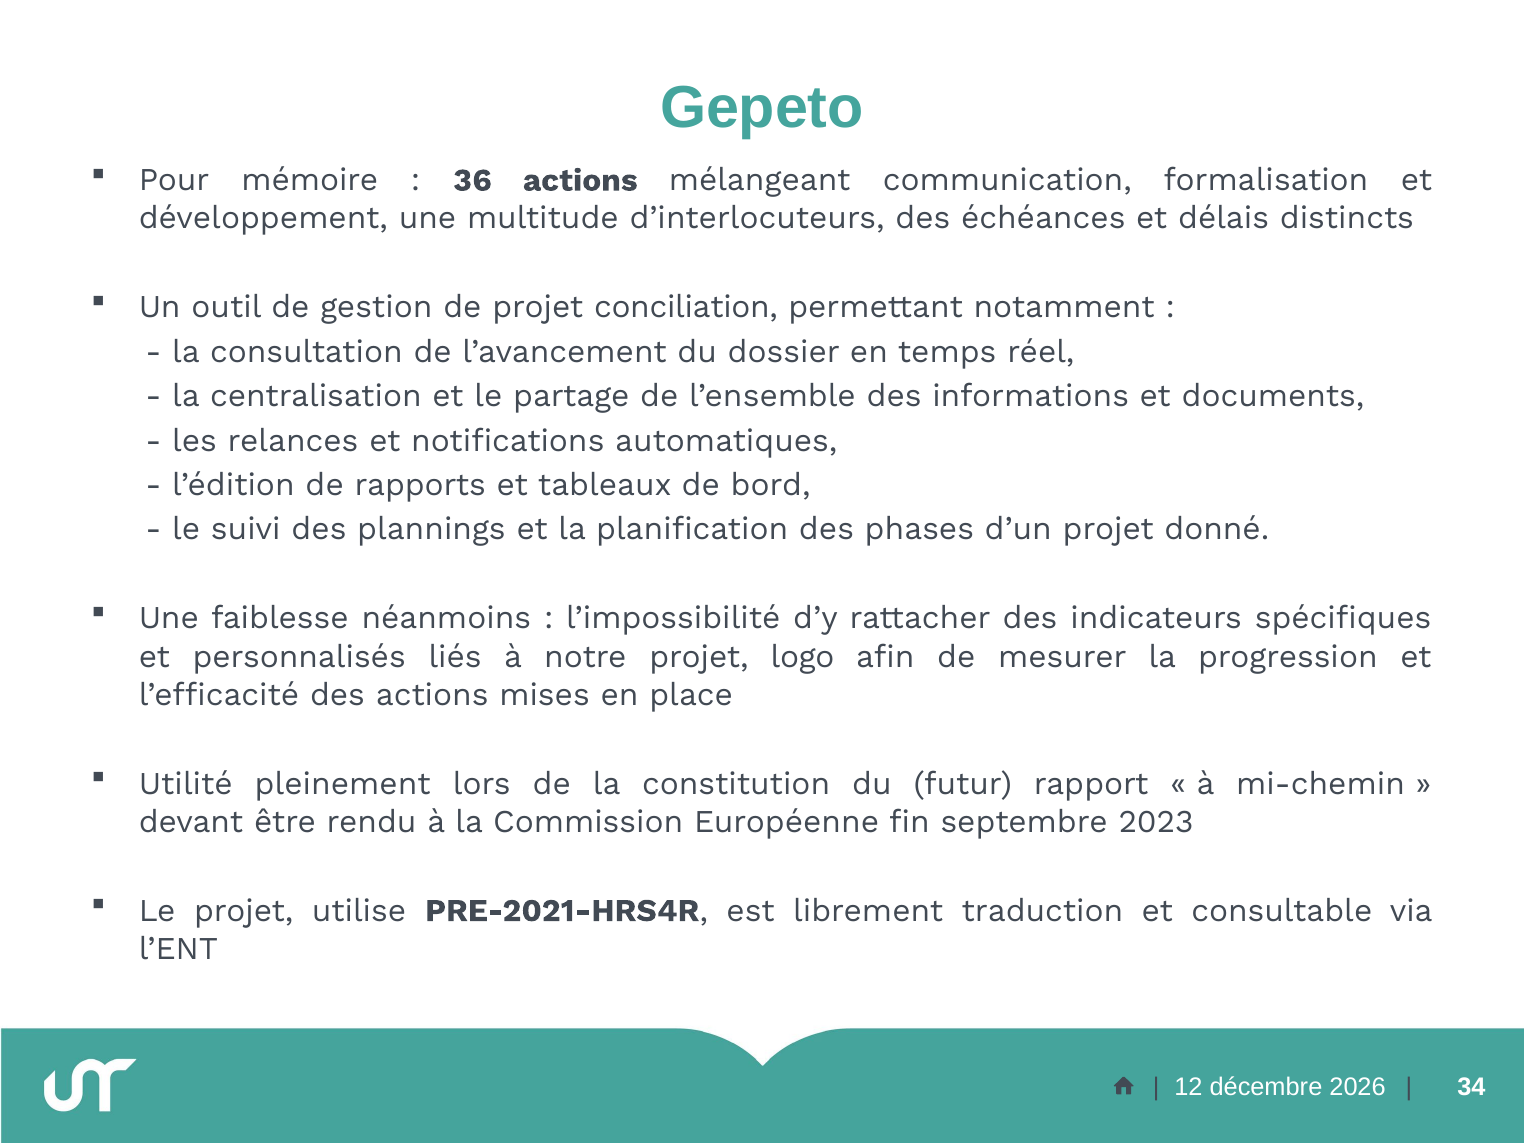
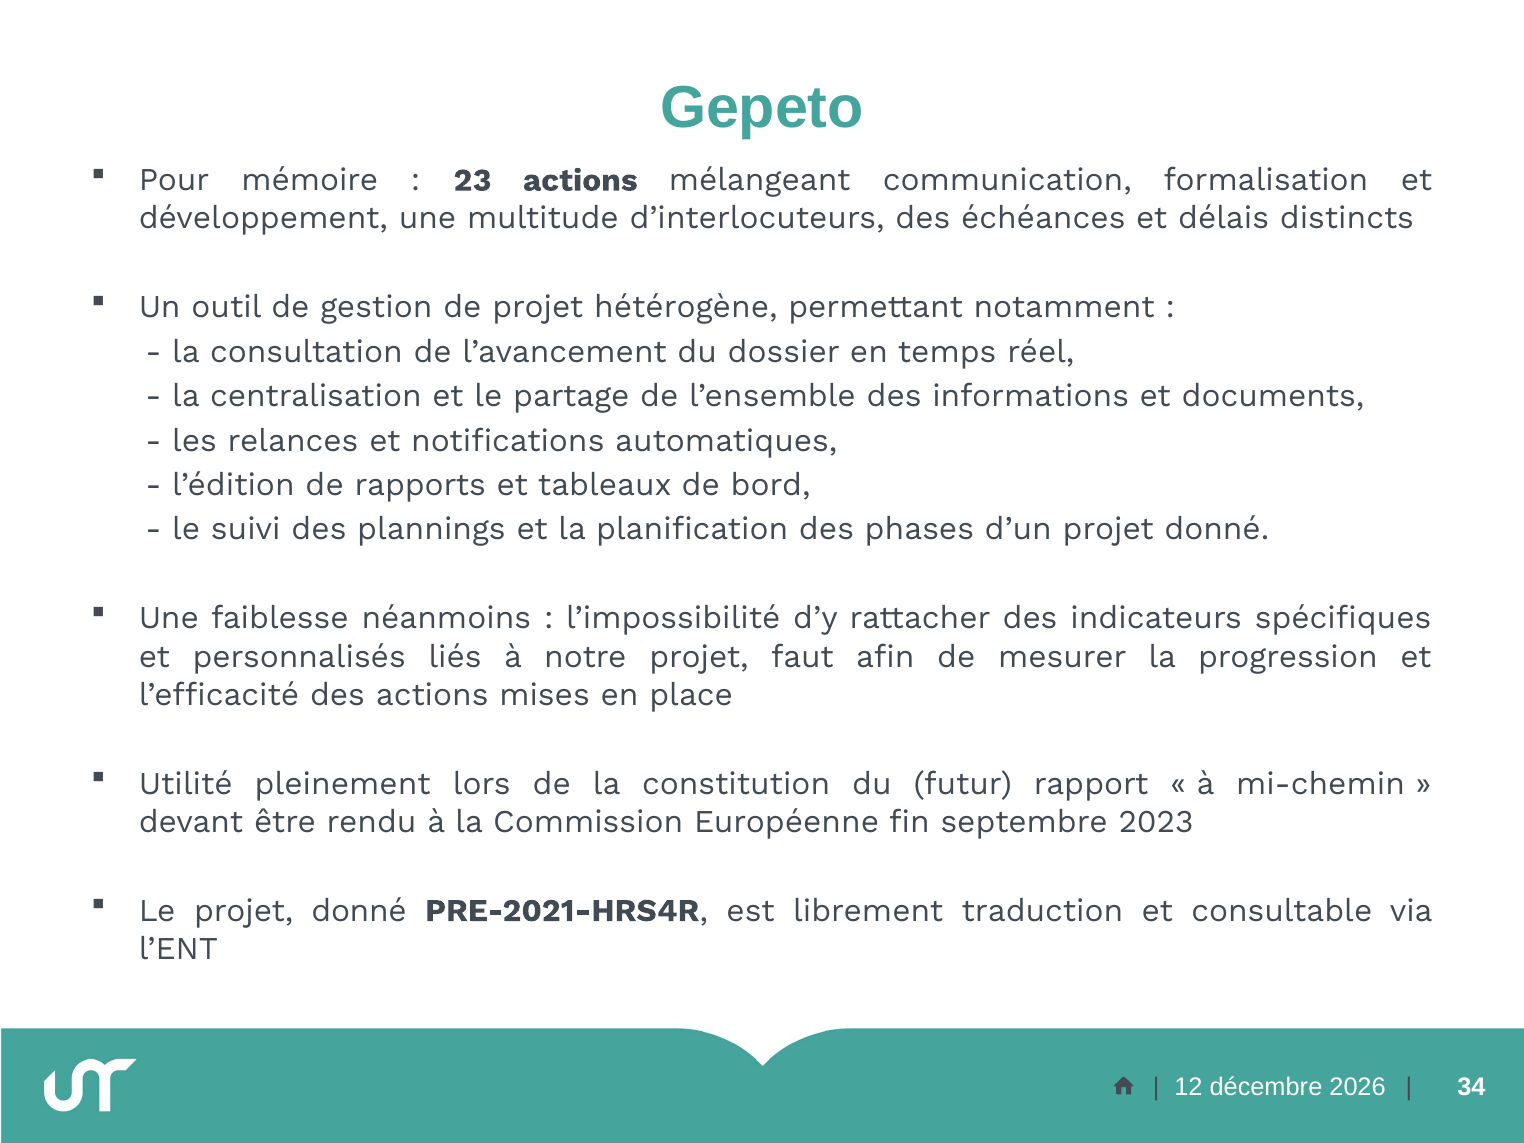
36: 36 -> 23 (473, 180)
conciliation: conciliation -> hétérogène (686, 307)
logo: logo -> faut (803, 657)
Le projet utilise: utilise -> donné (359, 911)
